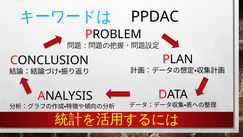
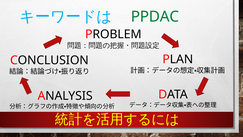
PPDAC colour: black -> green (155, 17)
